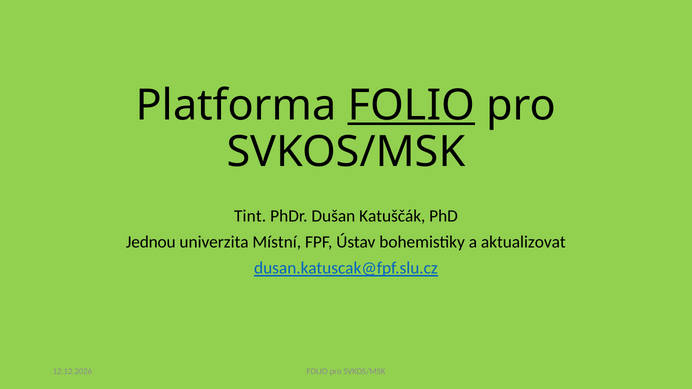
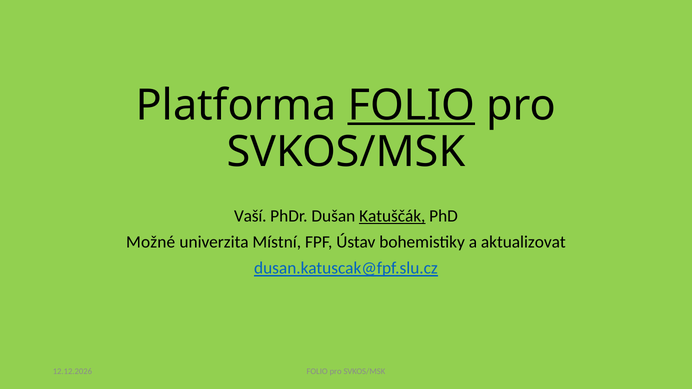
Tint: Tint -> Vaší (250, 216)
Katuščák underline: none -> present (392, 216)
Jednou: Jednou -> Možné (151, 242)
